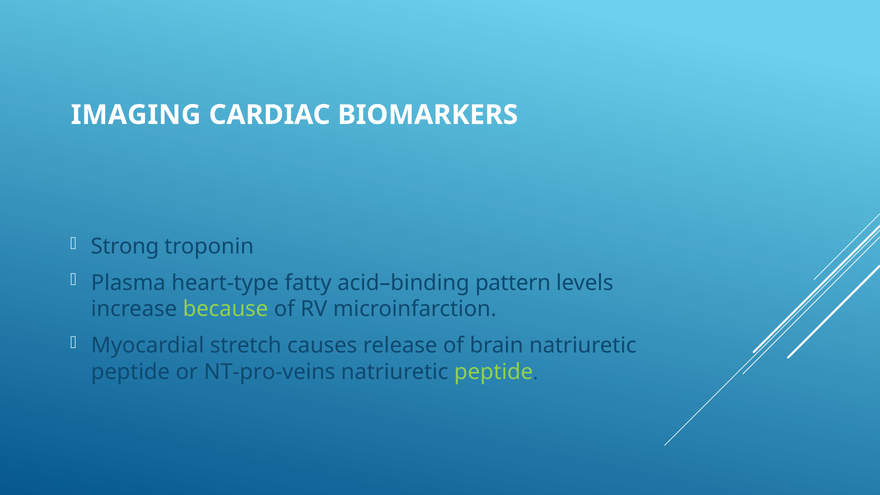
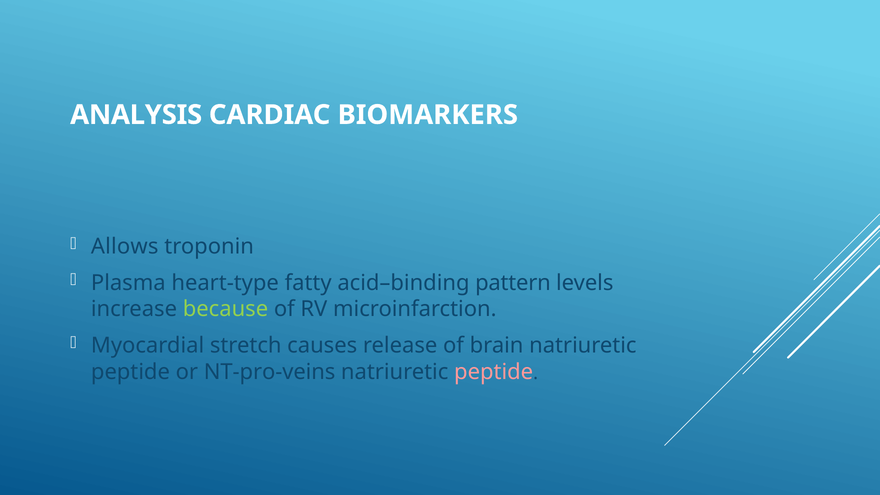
IMAGING: IMAGING -> ANALYSIS (136, 115)
Strong: Strong -> Allows (125, 246)
peptide colour: light green -> pink (494, 372)
